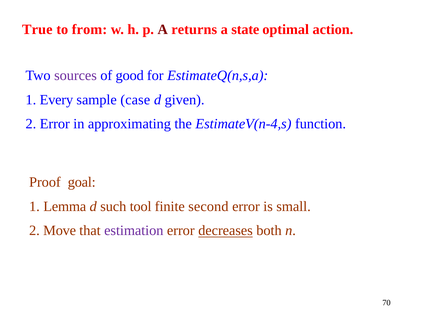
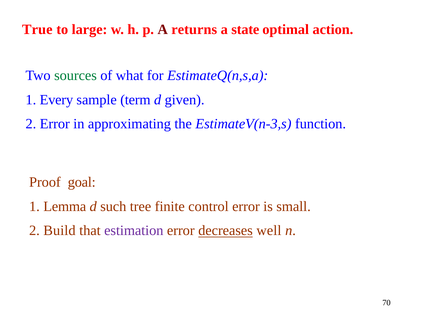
from: from -> large (90, 29)
sources colour: purple -> green (76, 76)
good: good -> what (130, 76)
case: case -> term (135, 100)
EstimateV(n-4,s: EstimateV(n-4,s -> EstimateV(n-3,s (243, 124)
tool: tool -> tree (141, 207)
second: second -> control (208, 207)
Move: Move -> Build (59, 231)
both: both -> well (269, 231)
